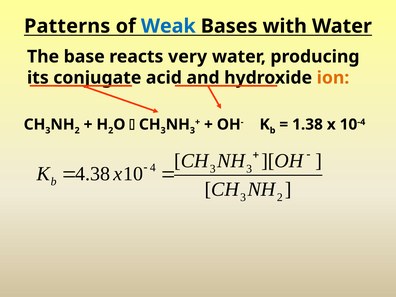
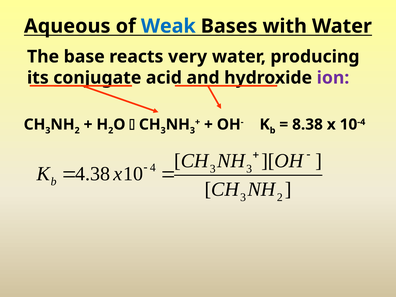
Patterns: Patterns -> Aqueous (67, 26)
ion colour: orange -> purple (333, 78)
1.38: 1.38 -> 8.38 (307, 124)
